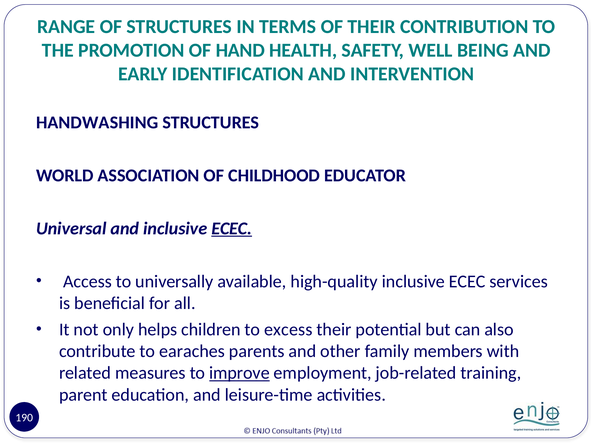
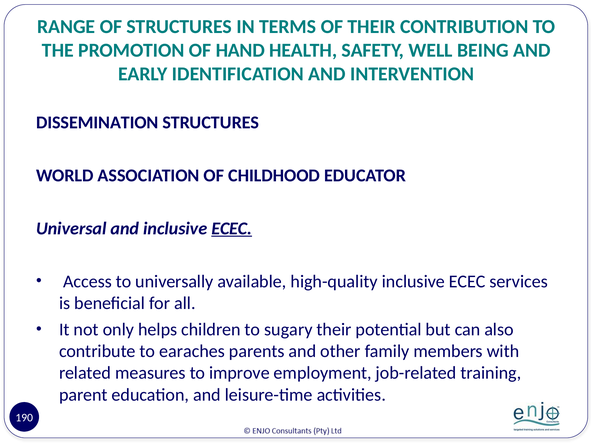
HANDWASHING: HANDWASHING -> DISSEMINATION (97, 123)
excess: excess -> sugary (288, 330)
improve underline: present -> none (239, 373)
